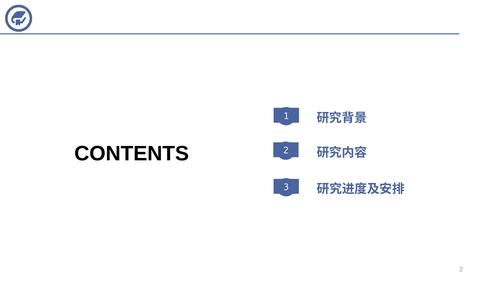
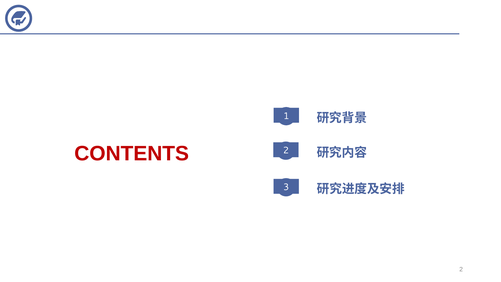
CONTENTS colour: black -> red (132, 154)
